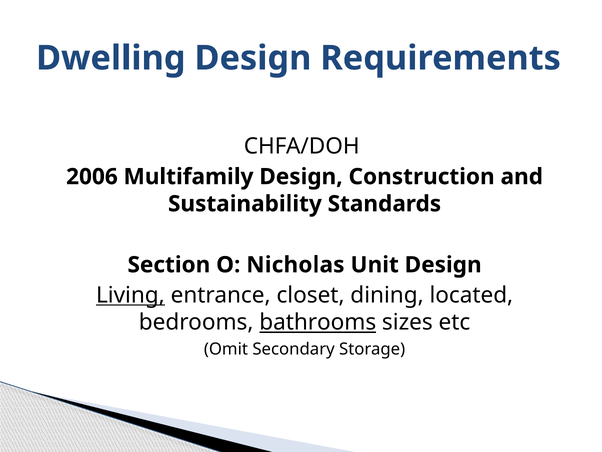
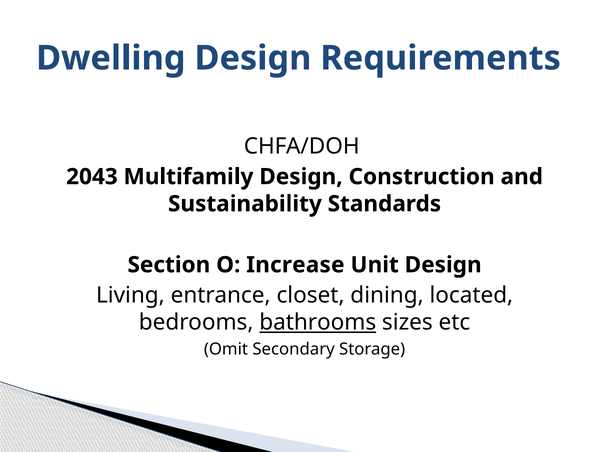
2006: 2006 -> 2043 (92, 177)
Nicholas: Nicholas -> Increase (295, 265)
Living underline: present -> none (130, 295)
